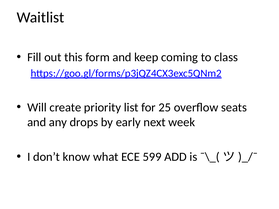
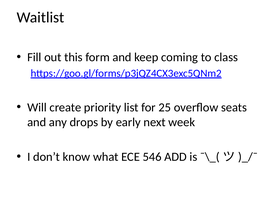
599: 599 -> 546 (152, 157)
